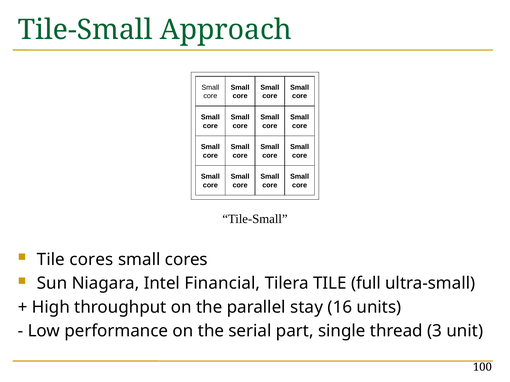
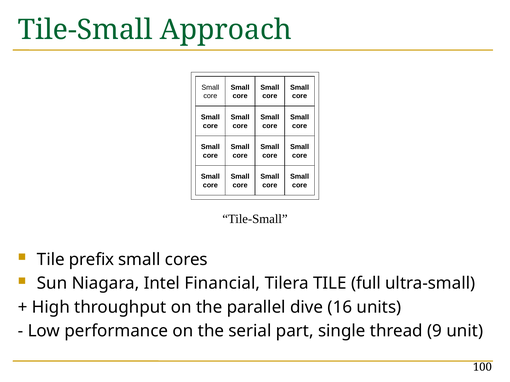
Tile cores: cores -> prefix (92, 260)
stay: stay -> dive (307, 307)
3: 3 -> 9 (435, 331)
